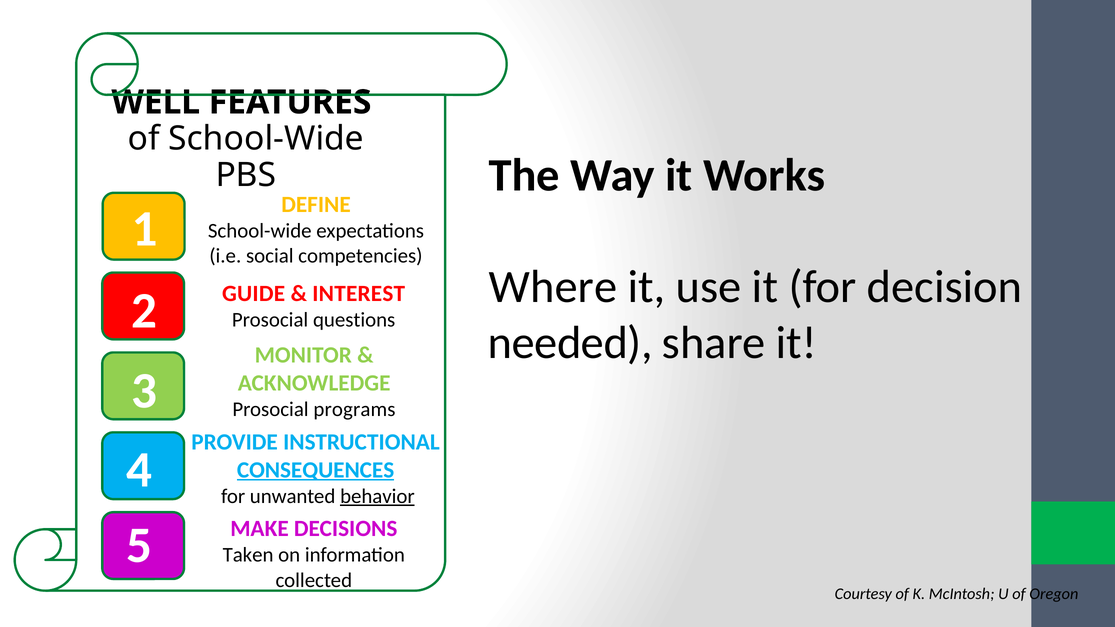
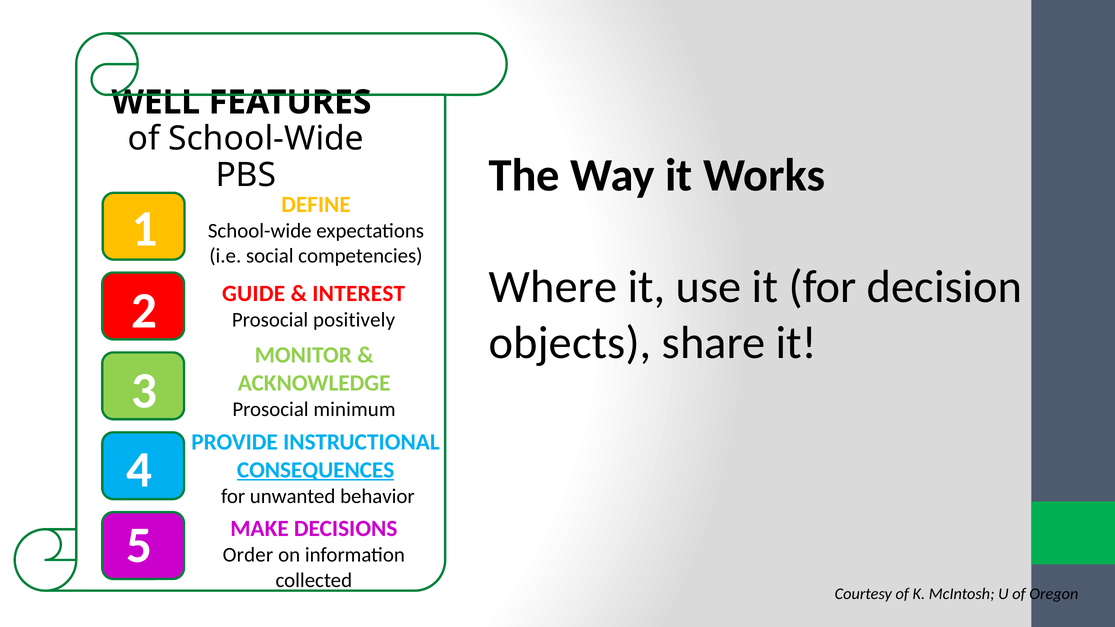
questions: questions -> positively (354, 320)
needed: needed -> objects (570, 343)
programs: programs -> minimum (355, 410)
behavior underline: present -> none (377, 496)
Taken: Taken -> Order (248, 555)
